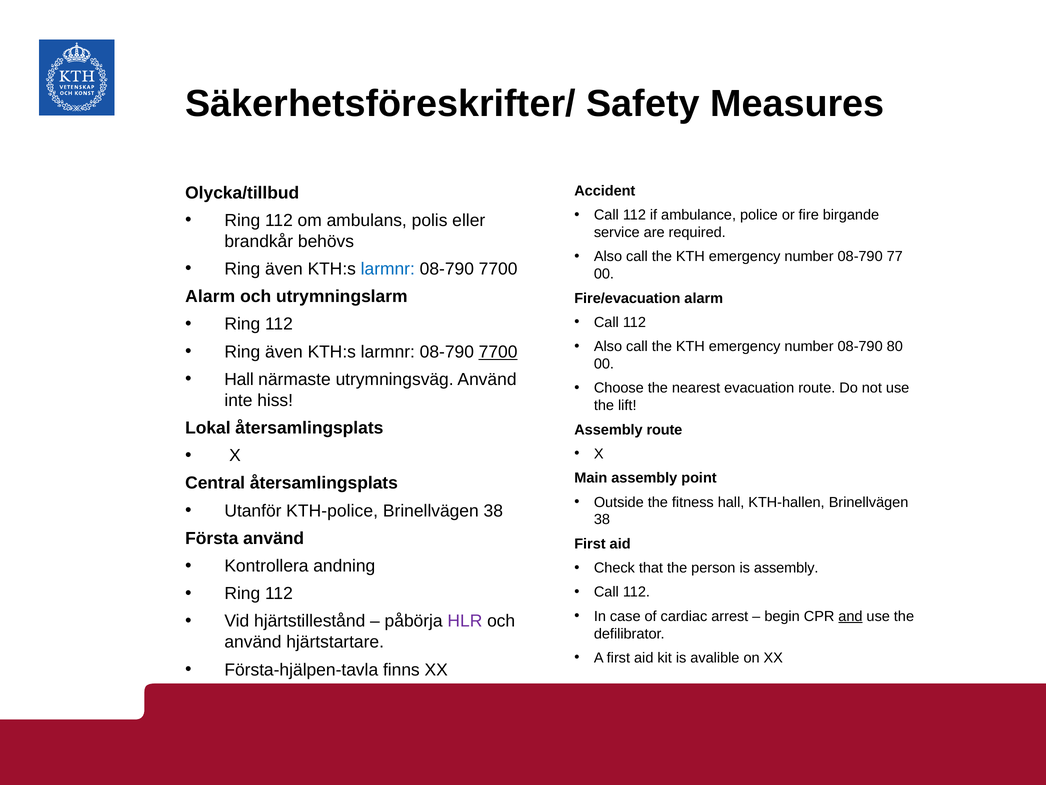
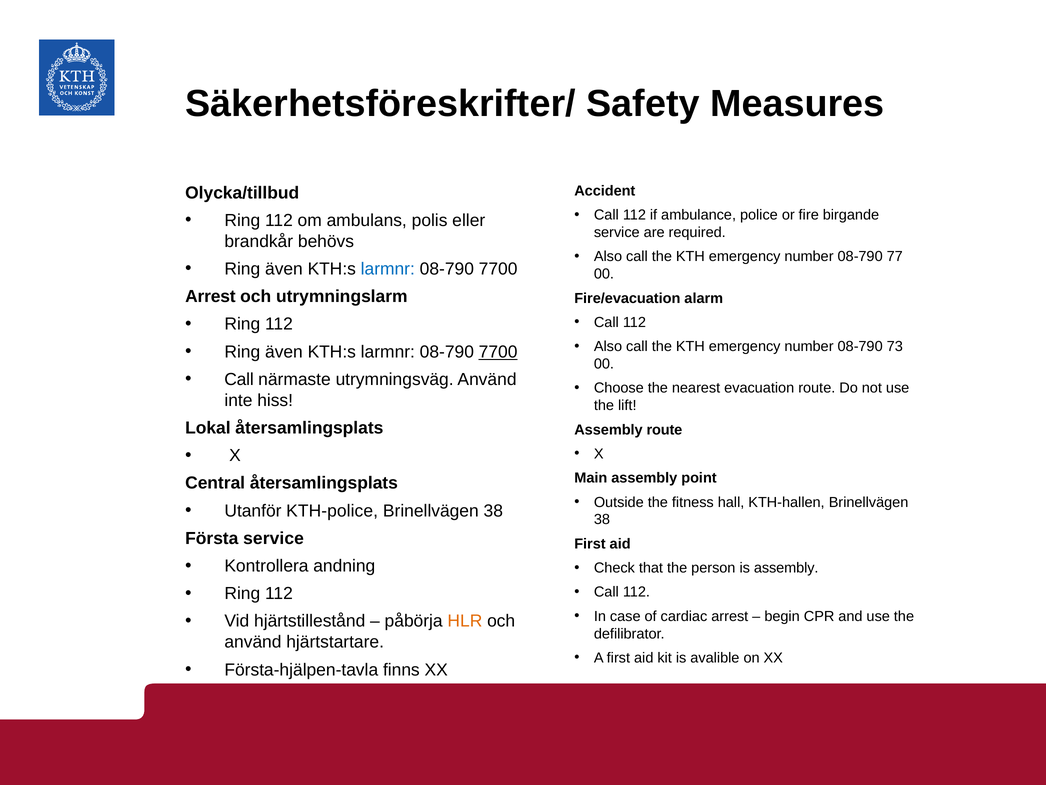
Alarm: Alarm -> Arrest (210, 296)
80: 80 -> 73 (895, 346)
Hall: Hall -> Call (239, 379)
Första använd: använd -> service (274, 538)
and underline: present -> none (850, 616)
HLR colour: purple -> orange (465, 621)
